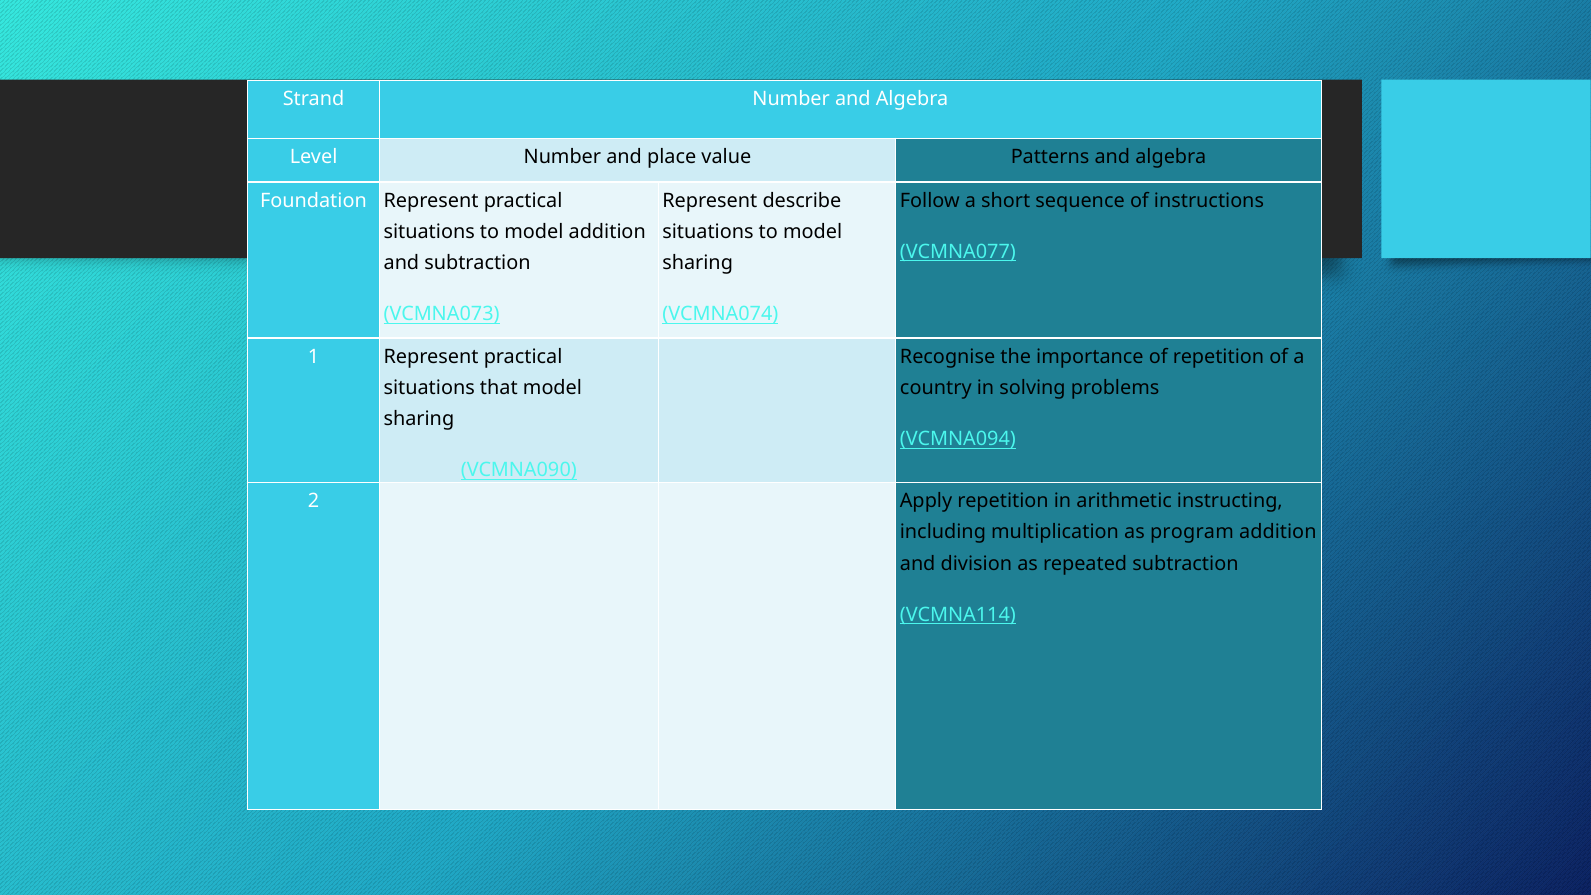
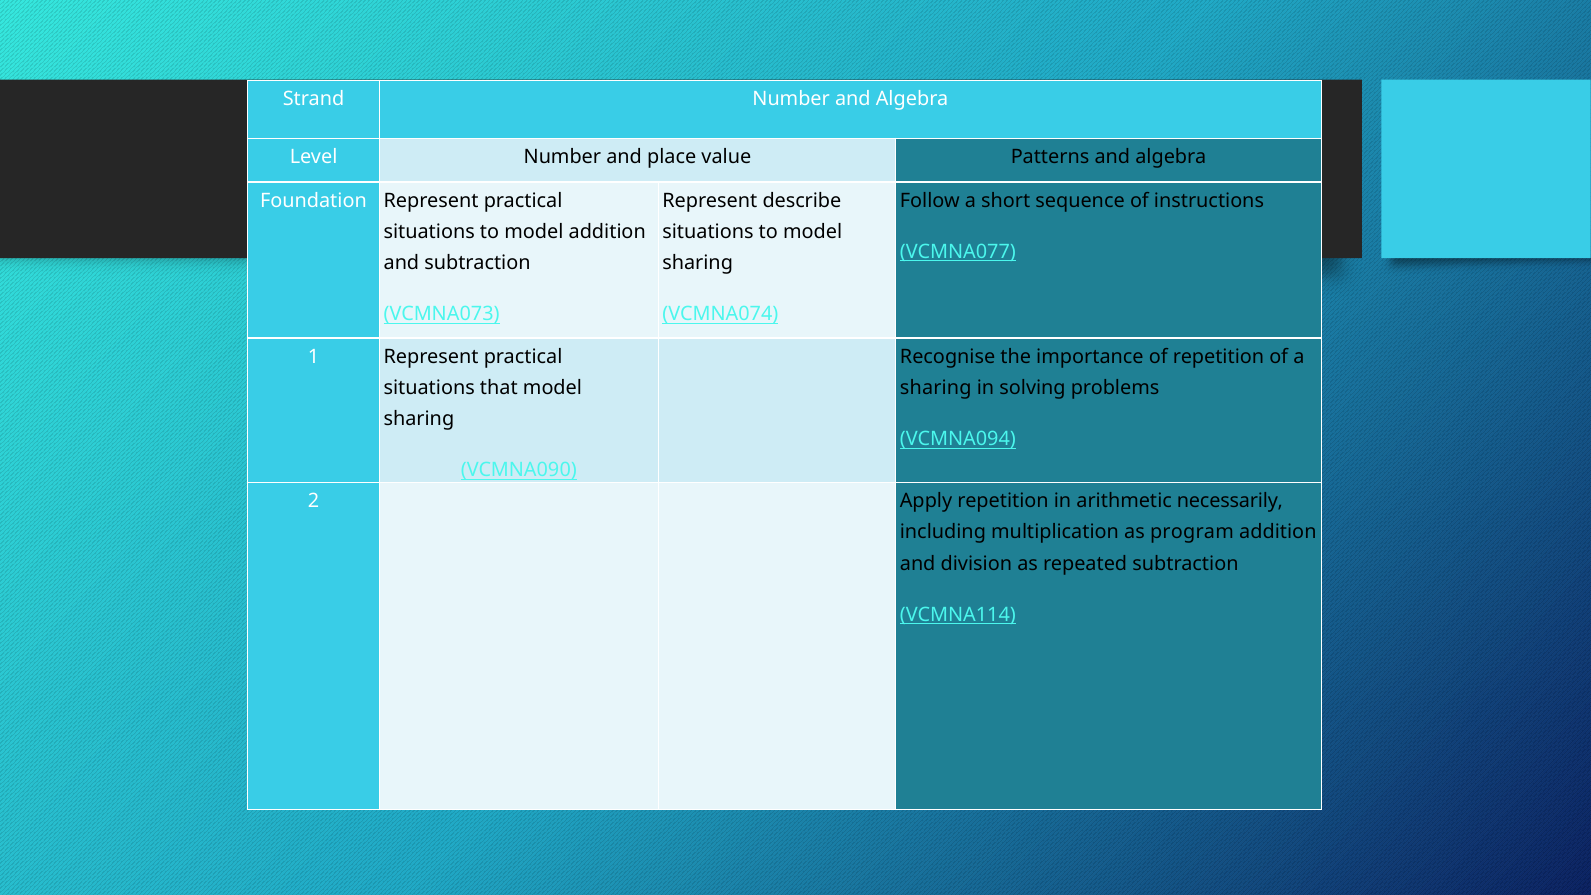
country: country -> sharing (936, 388)
instructing: instructing -> necessarily (1230, 501)
